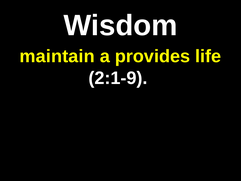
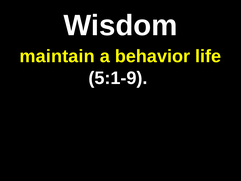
provides: provides -> behavior (153, 56)
2:1-9: 2:1-9 -> 5:1-9 (118, 78)
